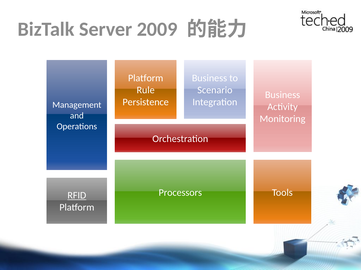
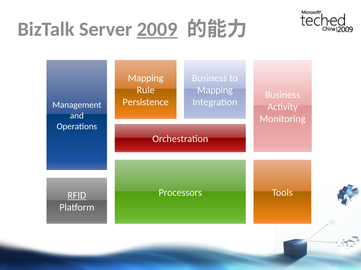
2009 underline: none -> present (157, 29)
Platform: Platform -> Mapping (146, 78)
Scenario: Scenario -> Mapping (215, 90)
